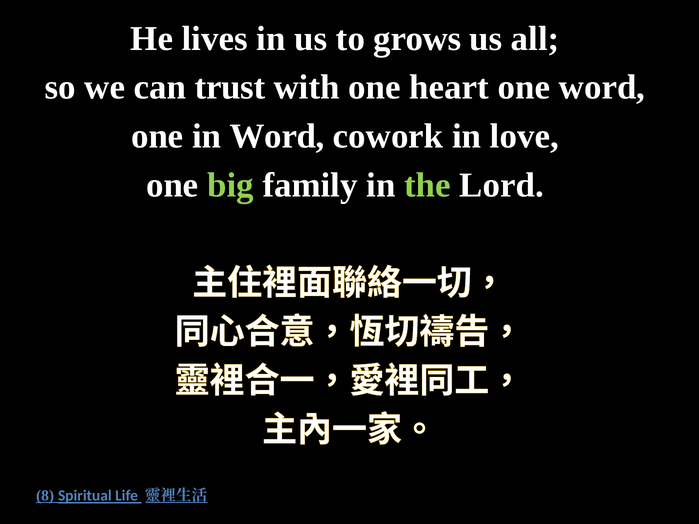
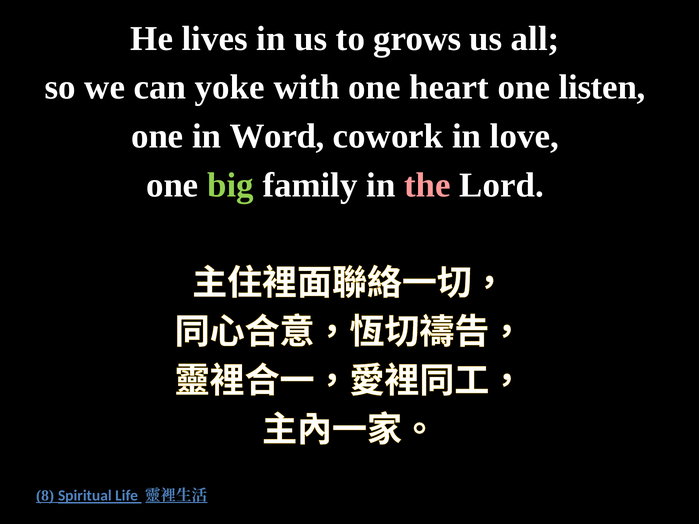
trust: trust -> yoke (230, 87)
one word: word -> listen (602, 87)
the colour: light green -> pink (427, 185)
